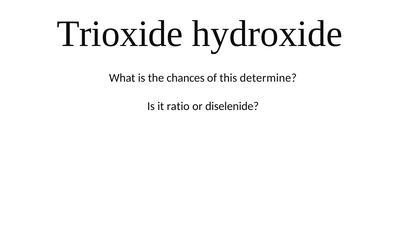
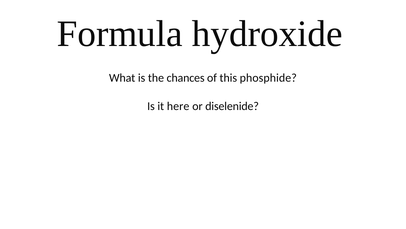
Trioxide: Trioxide -> Formula (120, 34)
determine: determine -> phosphide (268, 78)
ratio: ratio -> here (178, 106)
